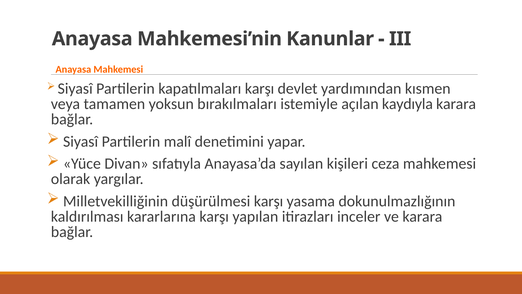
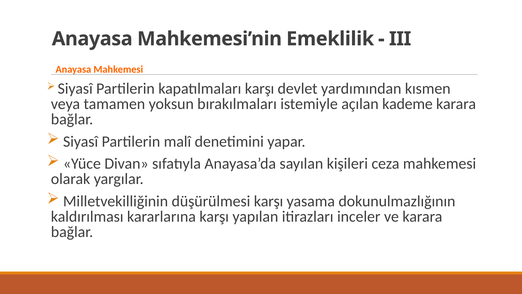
Kanunlar: Kanunlar -> Emeklilik (330, 39)
kaydıyla: kaydıyla -> kademe (407, 104)
